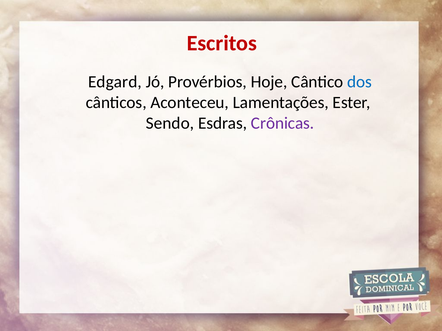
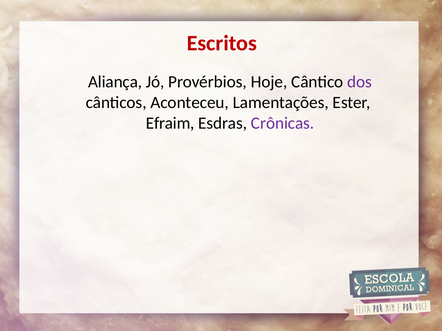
Edgard: Edgard -> Aliança (115, 82)
dos colour: blue -> purple (359, 82)
Sendo: Sendo -> Efraim (170, 123)
